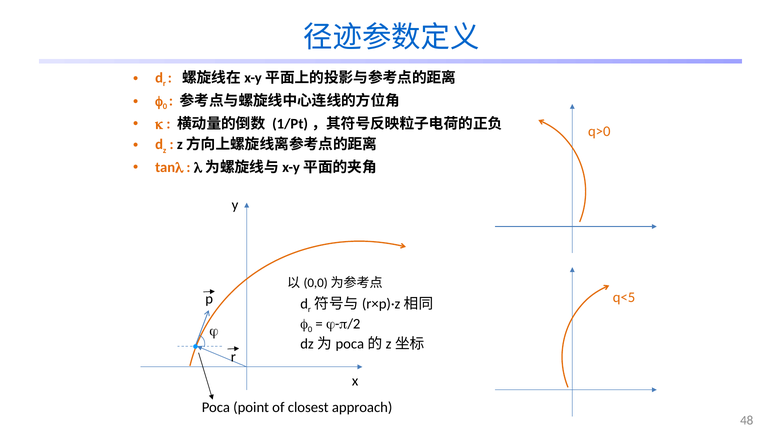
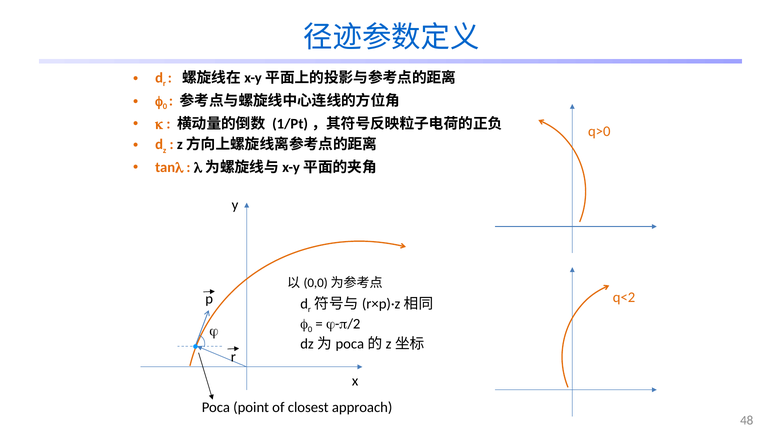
q<5: q<5 -> q<2 (624, 297)
